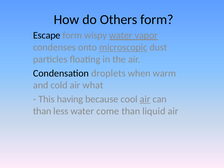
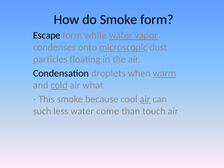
do Others: Others -> Smoke (119, 19)
wispy: wispy -> while (96, 35)
warm underline: none -> present (164, 73)
cold underline: none -> present (59, 85)
This having: having -> smoke (70, 99)
than: than -> such (42, 111)
liquid: liquid -> touch (154, 111)
